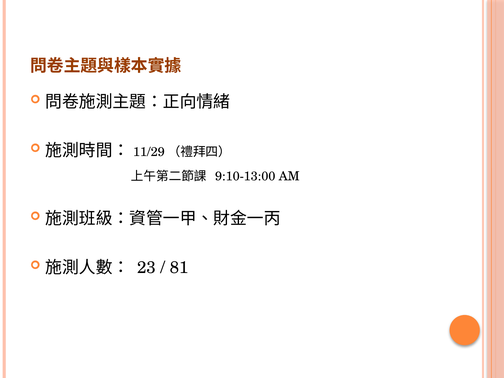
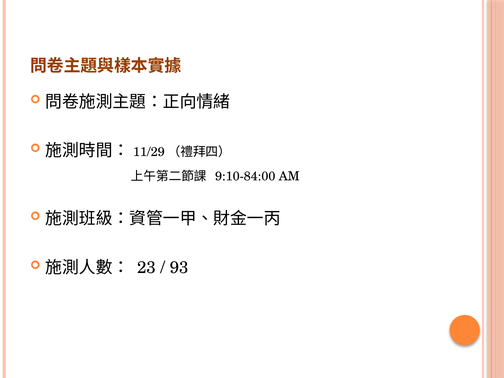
9:10-13:00: 9:10-13:00 -> 9:10-84:00 (245, 176)
81: 81 -> 93 (179, 267)
